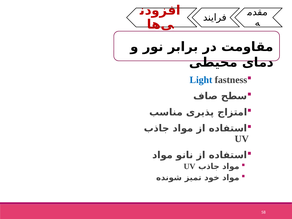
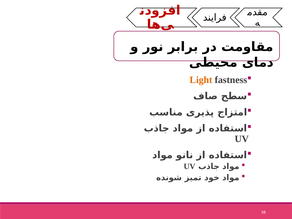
Light colour: blue -> orange (201, 80)
